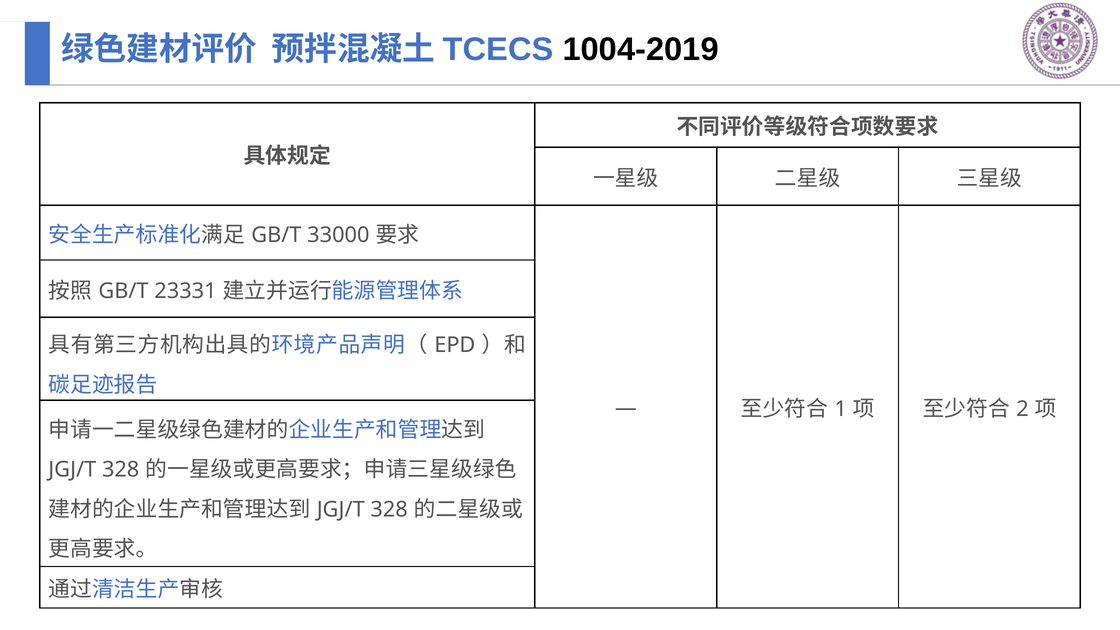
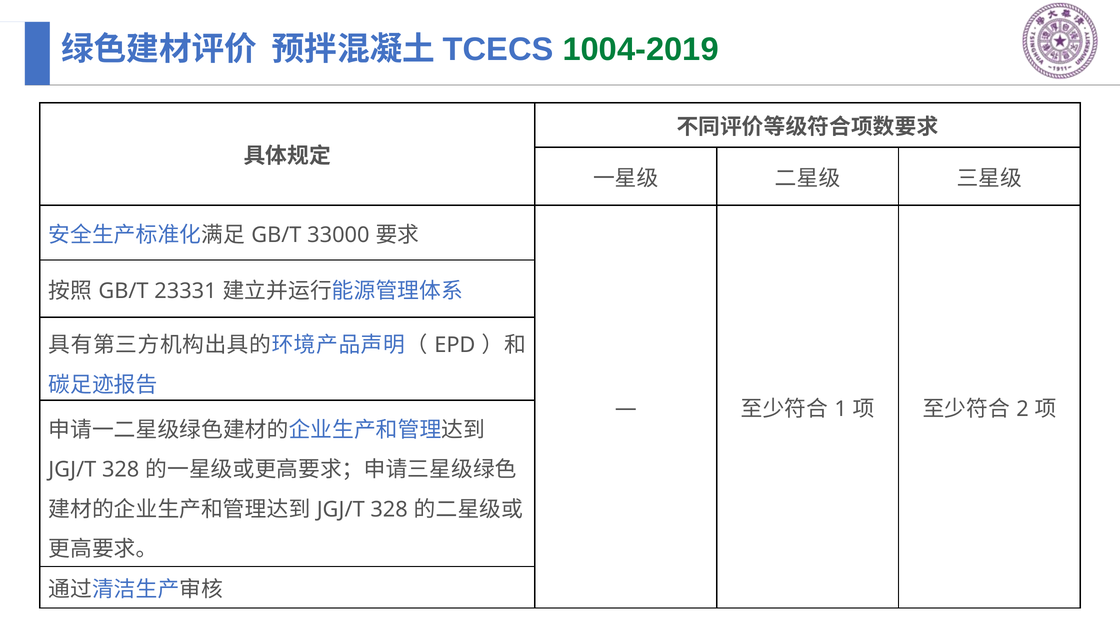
1004-2019 colour: black -> green (641, 49)
